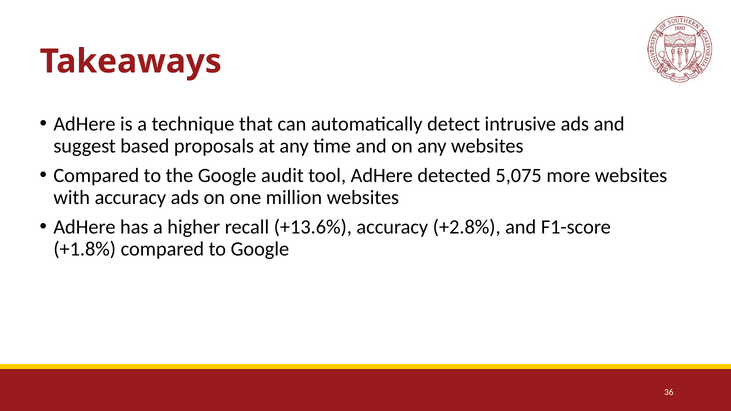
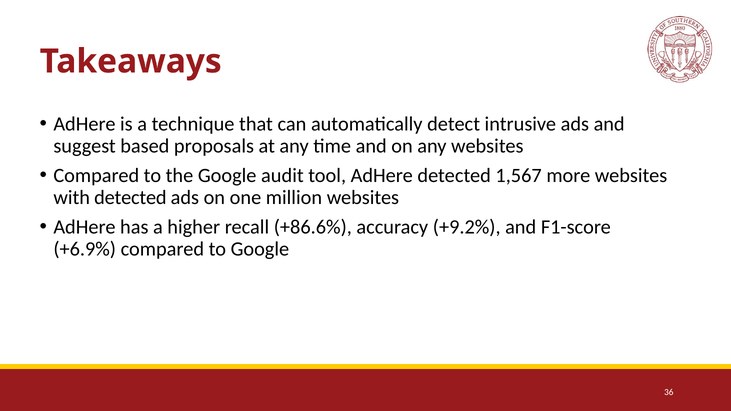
5,075: 5,075 -> 1,567 (519, 176)
with accuracy: accuracy -> detected (130, 197)
+13.6%: +13.6% -> +86.6% (313, 227)
+2.8%: +2.8% -> +9.2% (467, 227)
+1.8%: +1.8% -> +6.9% (85, 249)
